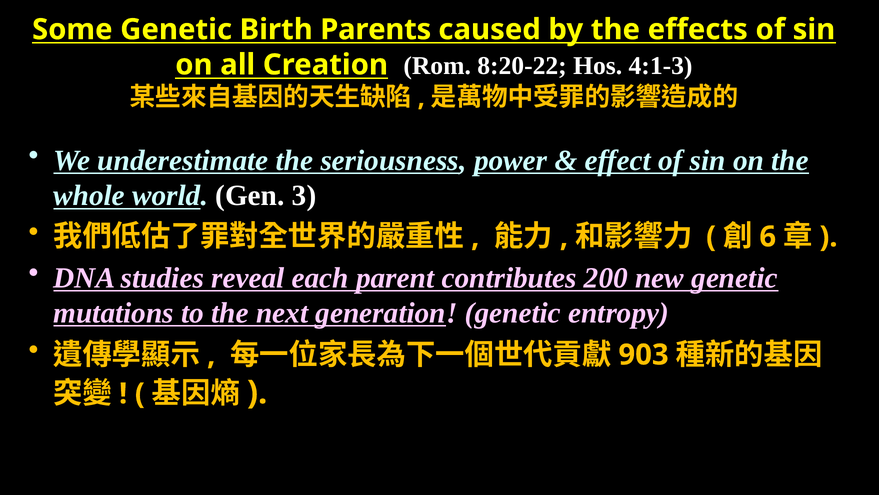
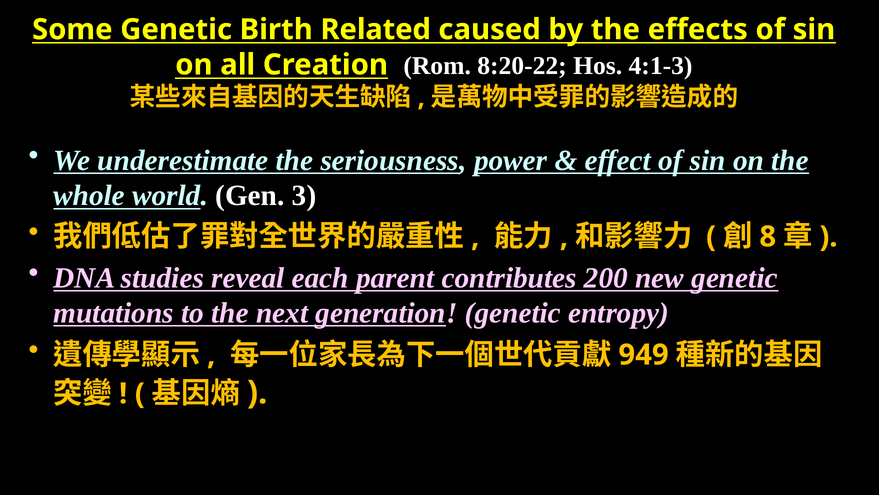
Parents: Parents -> Related (376, 29)
6: 6 -> 8 (768, 236)
903: 903 -> 949 (644, 354)
